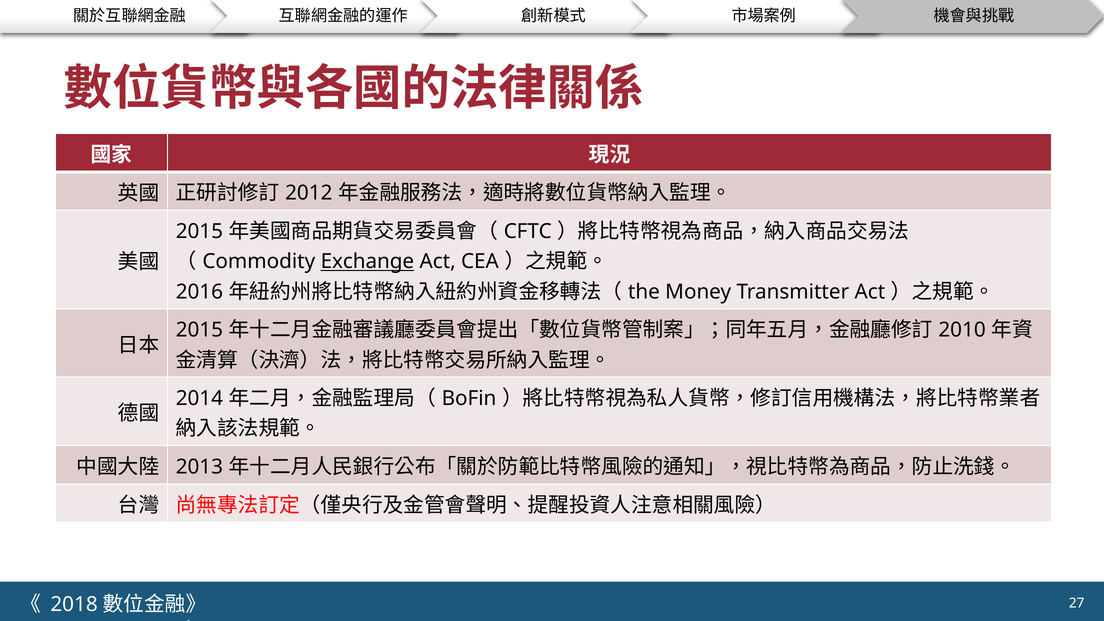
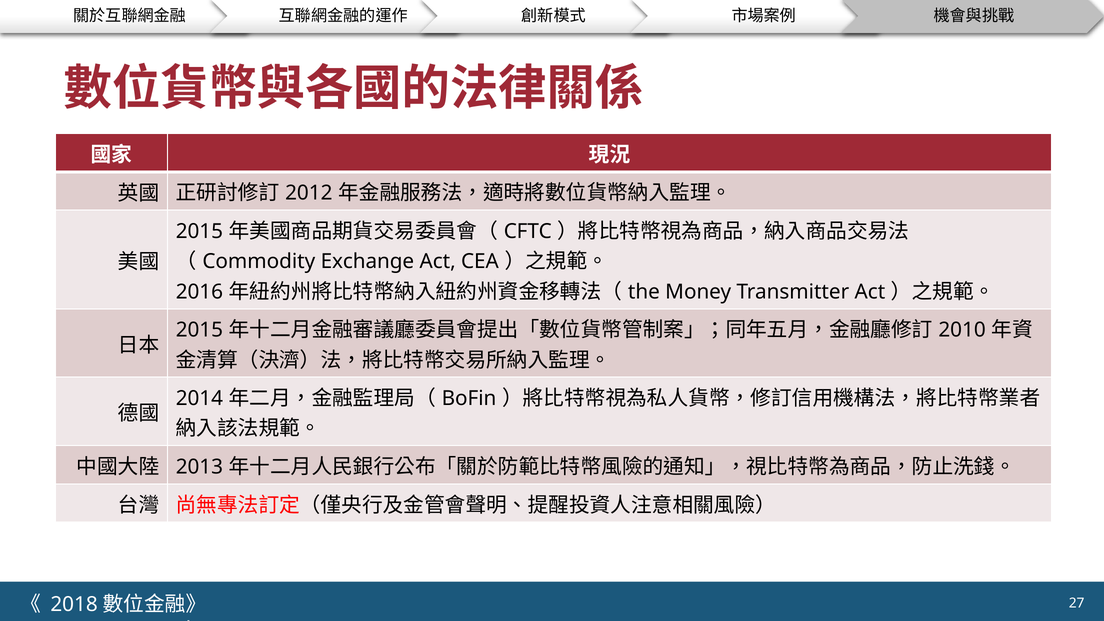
Exchange underline: present -> none (367, 262)
